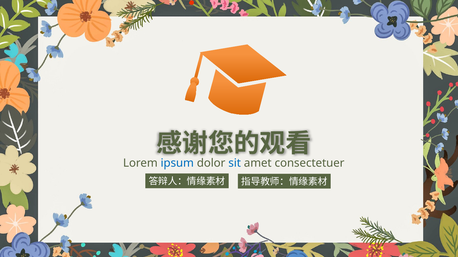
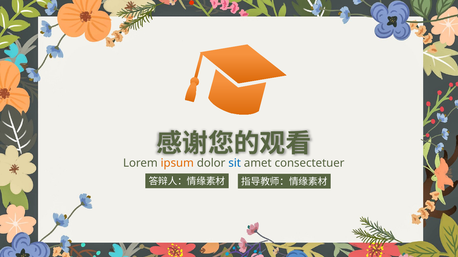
ipsum colour: blue -> orange (177, 163)
